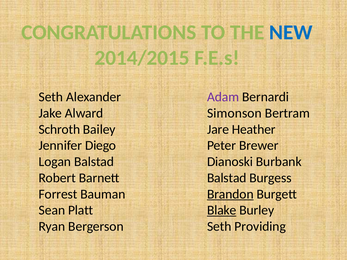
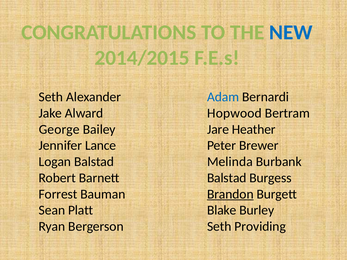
Adam colour: purple -> blue (223, 97)
Simonson: Simonson -> Hopwood (234, 113)
Schroth: Schroth -> George (59, 129)
Diego: Diego -> Lance (101, 146)
Dianoski: Dianoski -> Melinda (230, 162)
Blake underline: present -> none (222, 210)
